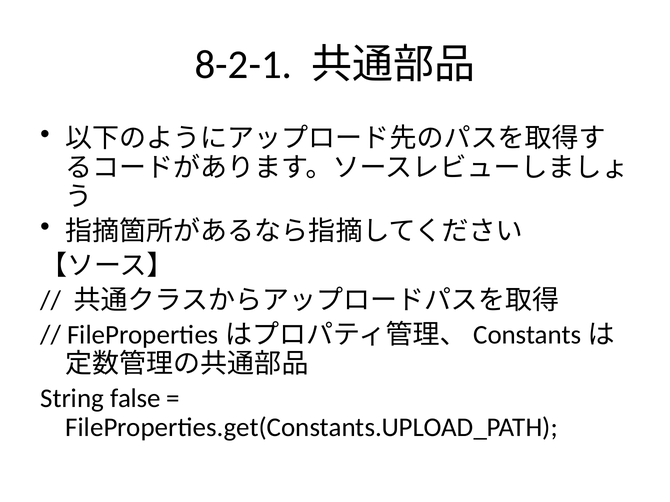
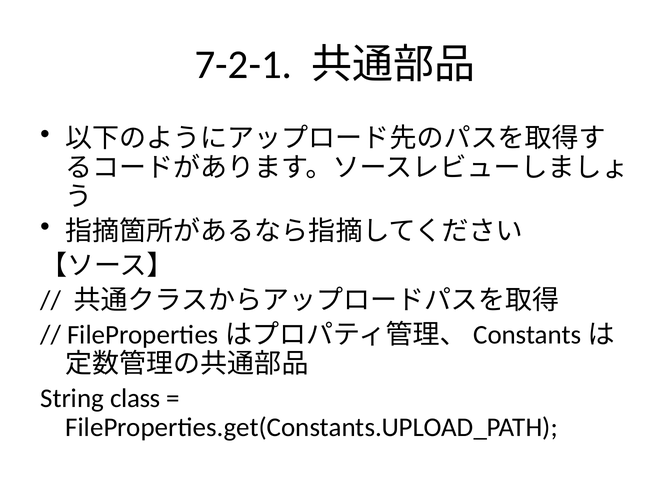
8-2-1: 8-2-1 -> 7-2-1 (243, 65)
false: false -> class (135, 399)
